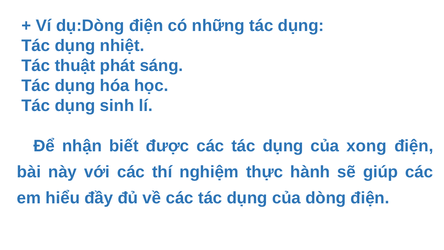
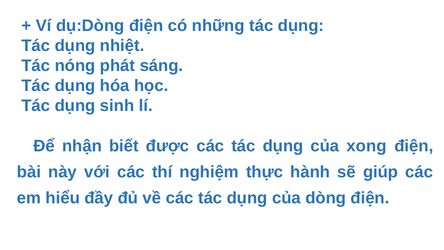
thuật: thuật -> nóng (75, 66)
